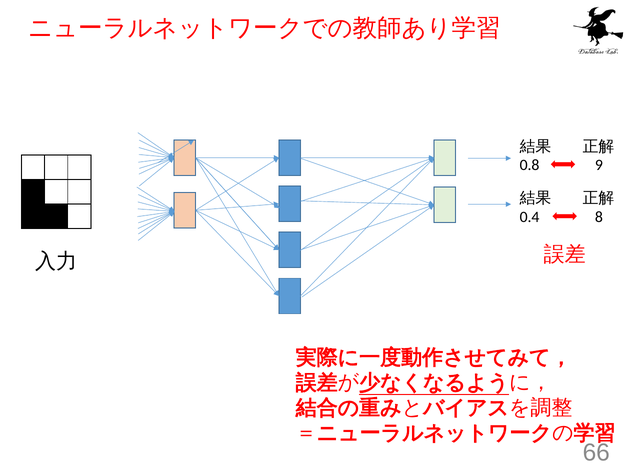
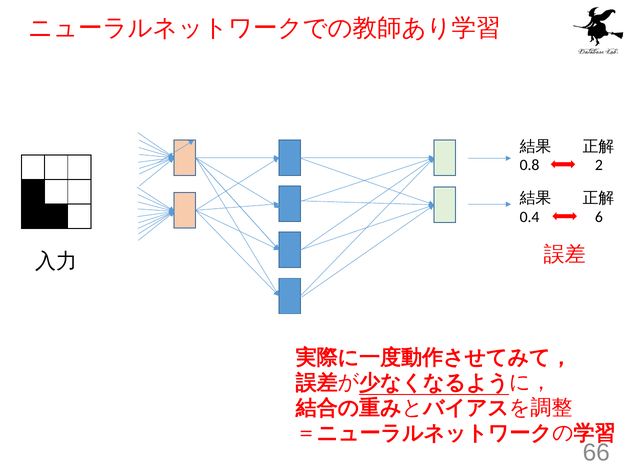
9: 9 -> 2 (599, 165)
8: 8 -> 6 (599, 217)
